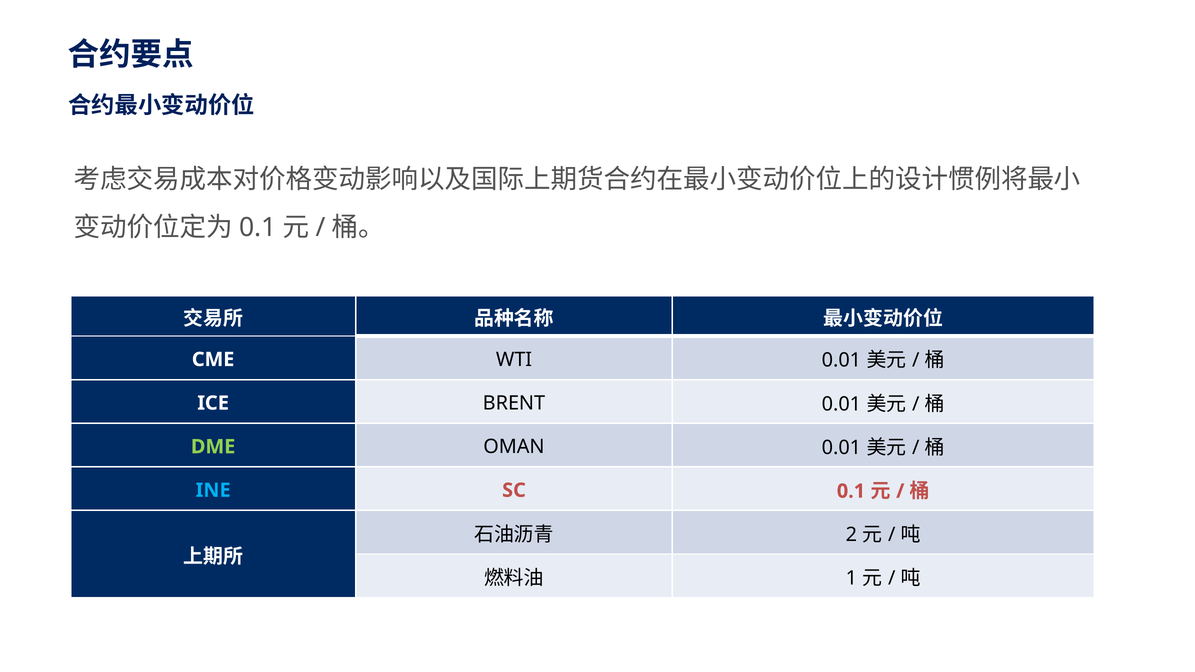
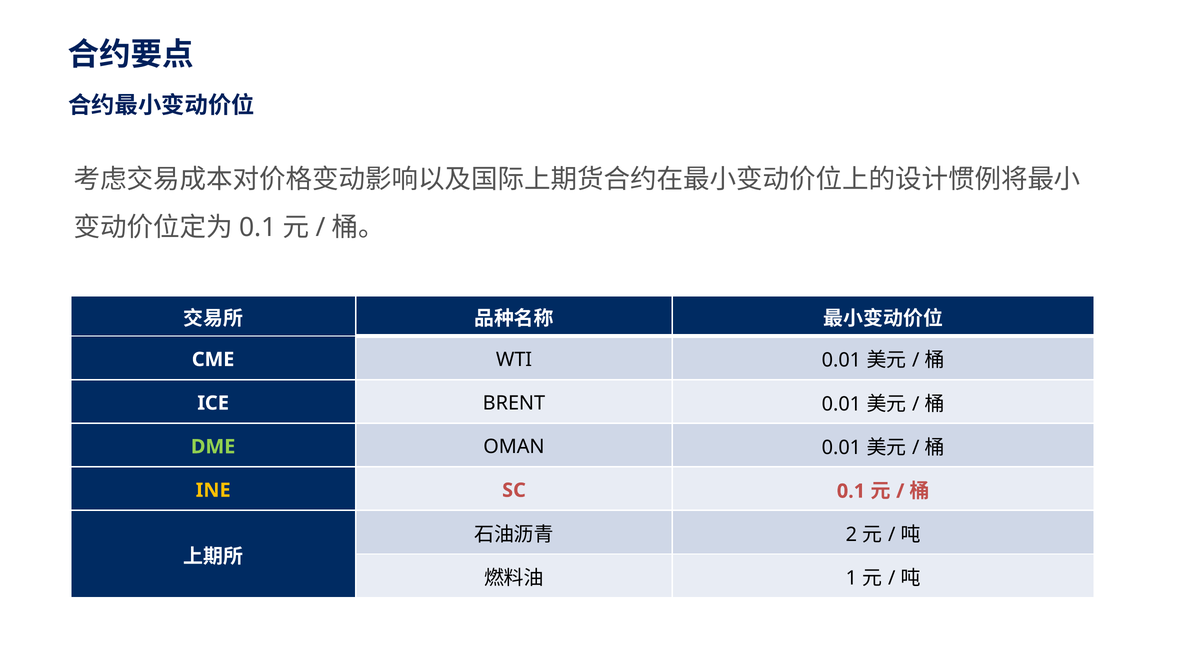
INE colour: light blue -> yellow (213, 490)
